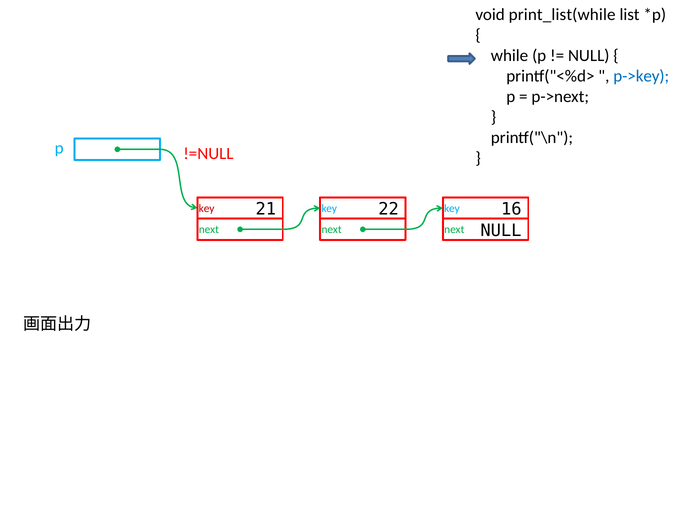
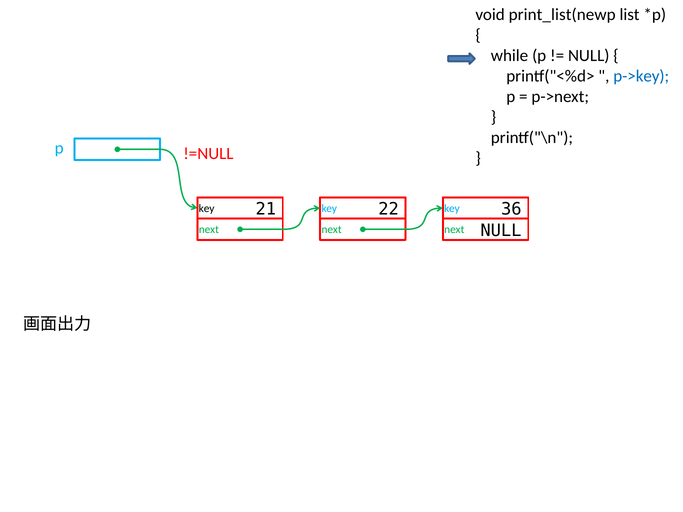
print_list(while: print_list(while -> print_list(newp (562, 15)
16: 16 -> 36 (511, 209)
key colour: red -> black (207, 208)
